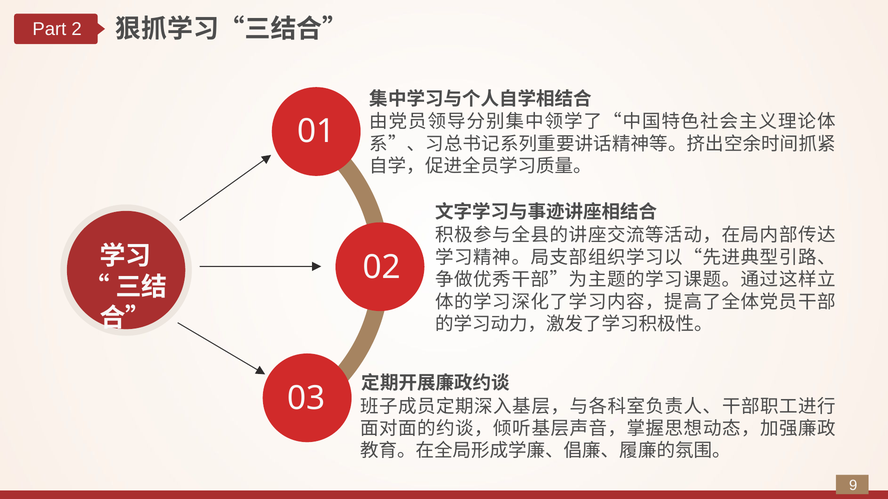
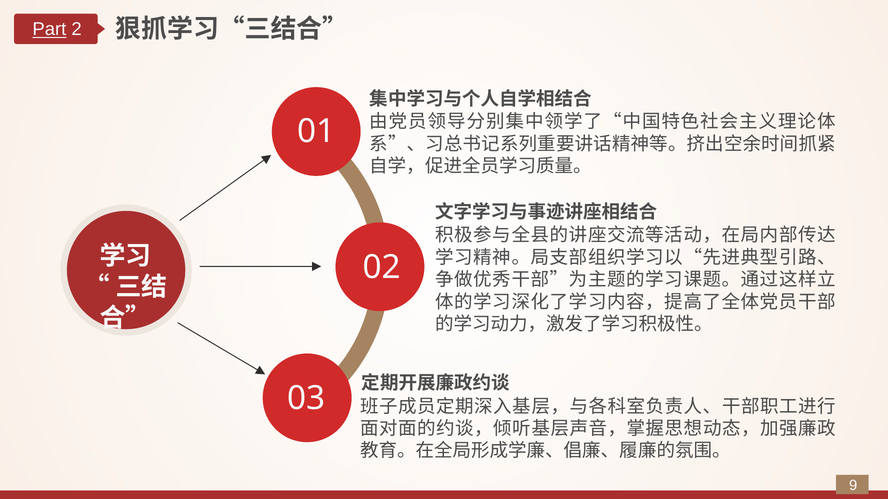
Part underline: none -> present (49, 29)
